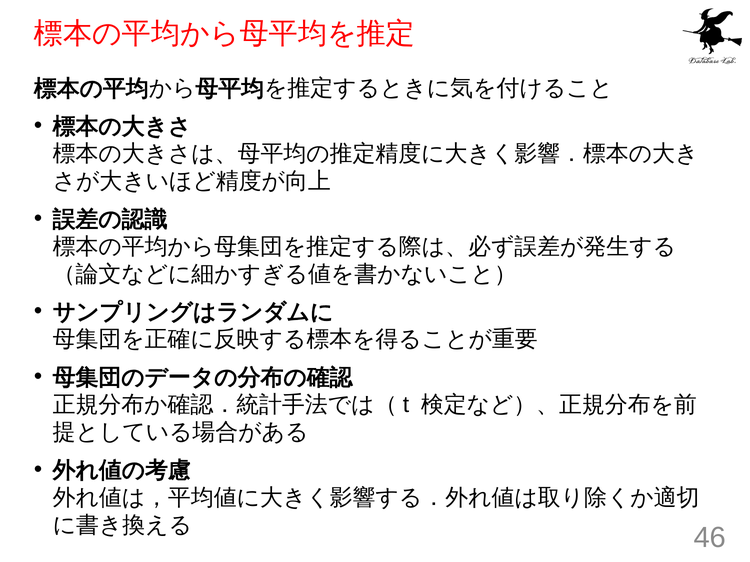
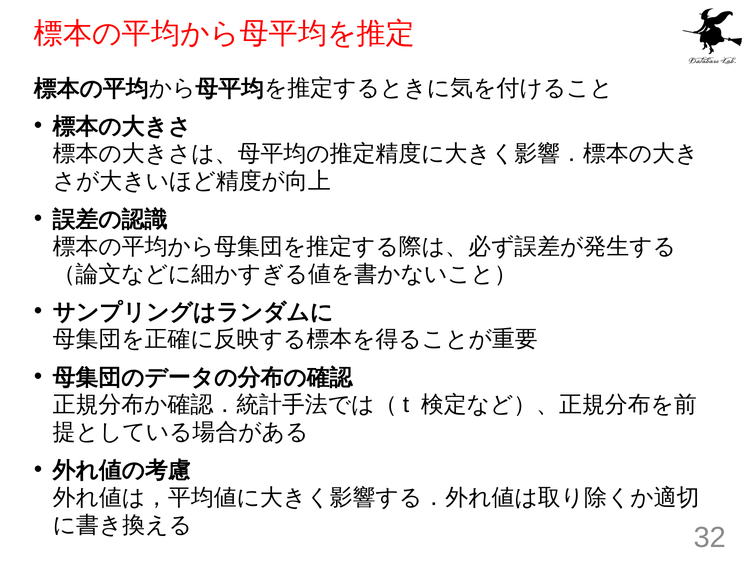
46: 46 -> 32 (710, 538)
